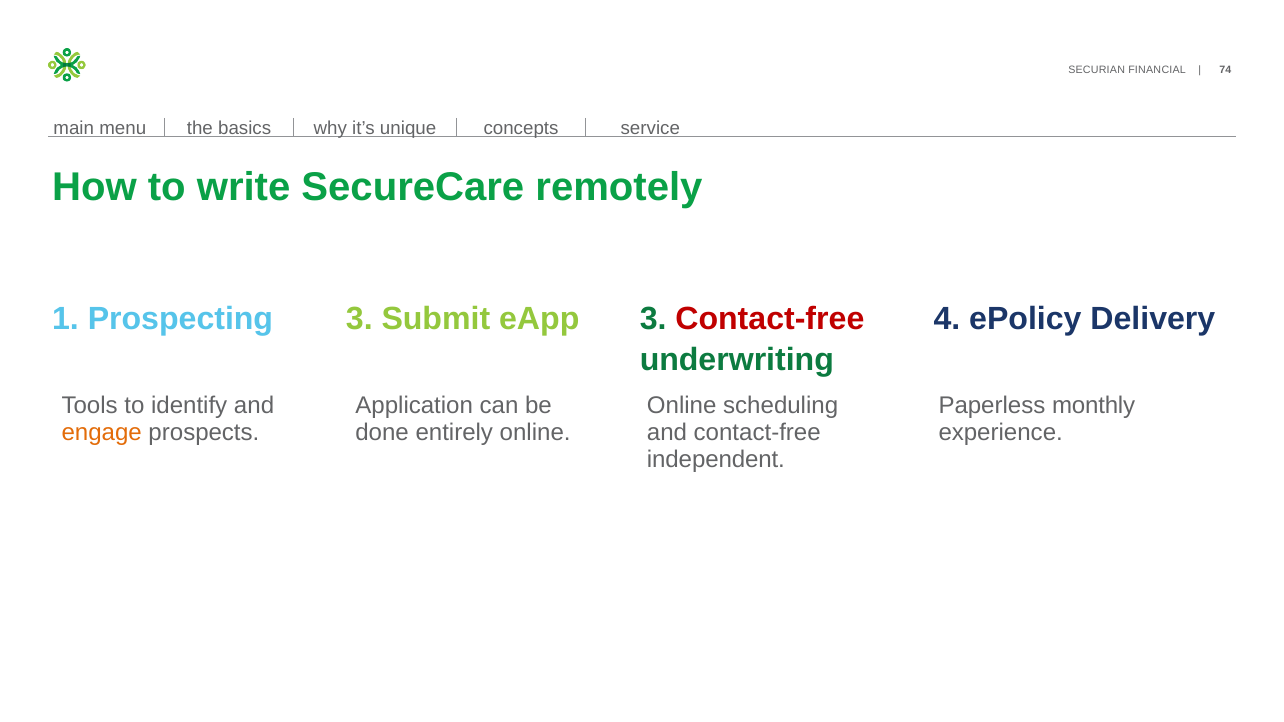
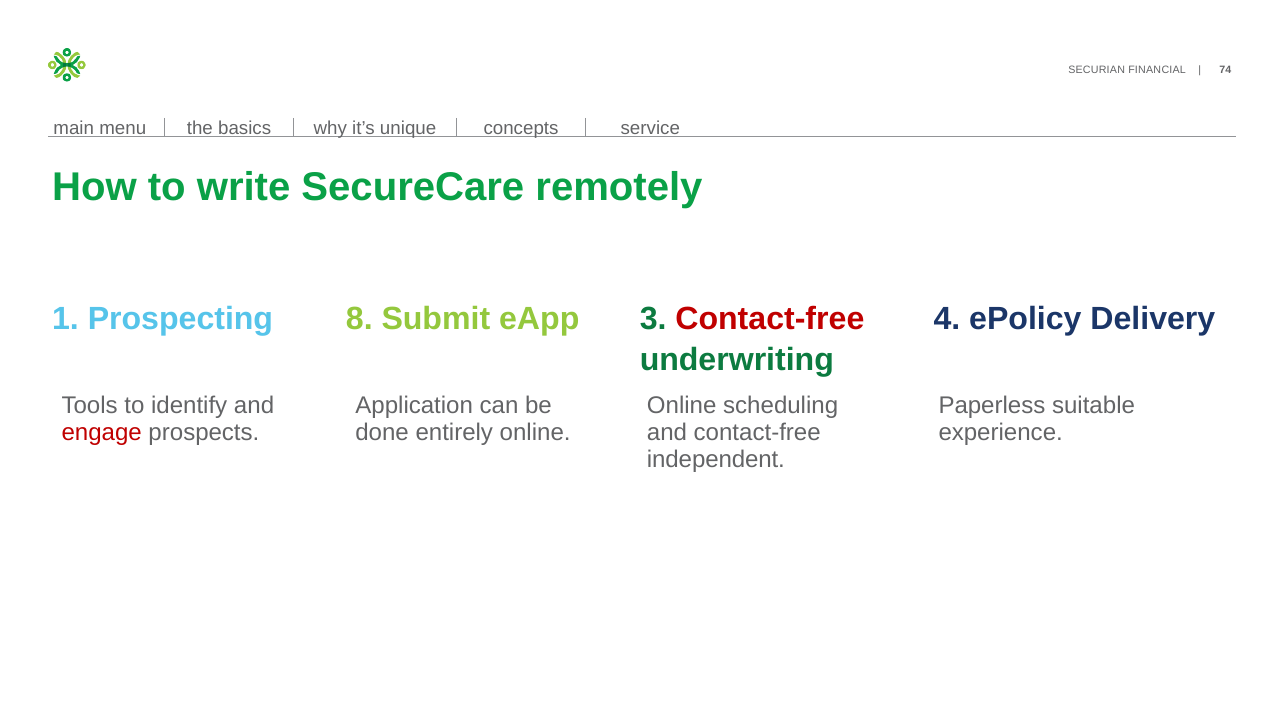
Prospecting 3: 3 -> 8 (359, 319)
monthly: monthly -> suitable (1094, 406)
engage colour: orange -> red (102, 433)
